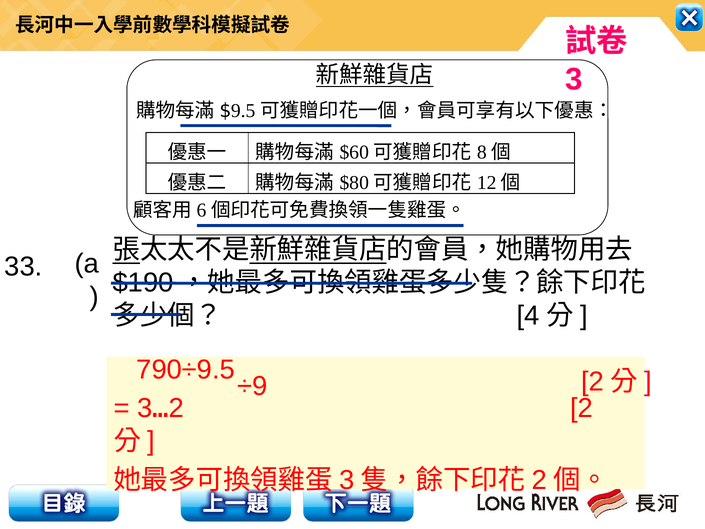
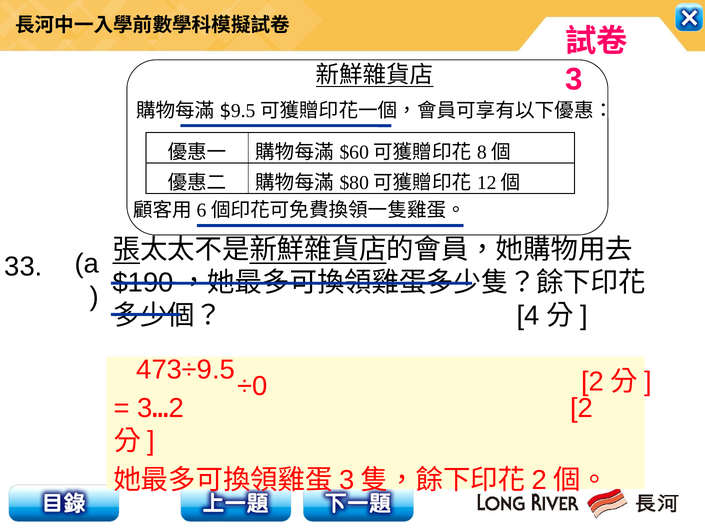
790÷9.5: 790÷9.5 -> 473÷9.5 (186, 369)
÷9: ÷9 -> ÷0 (252, 386)
